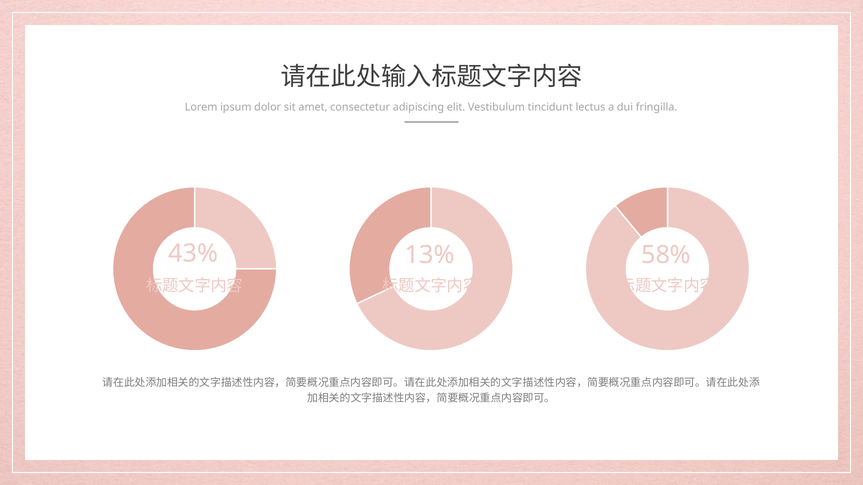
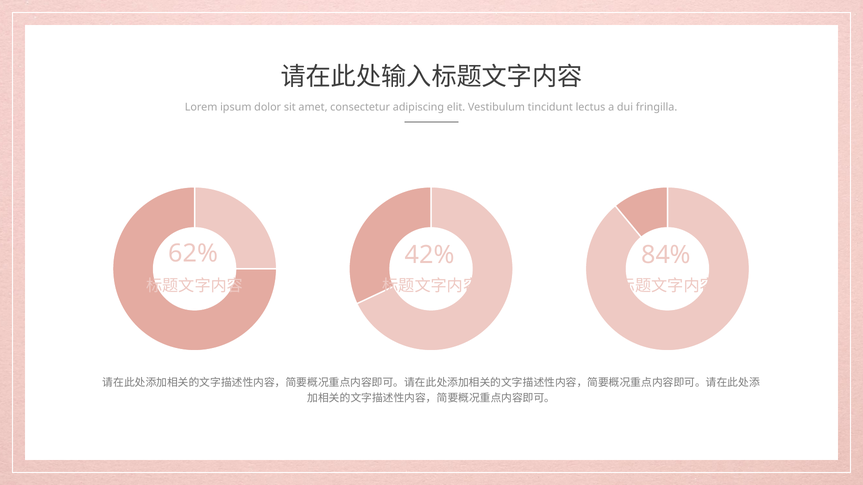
43%: 43% -> 62% (193, 254)
13%: 13% -> 42% (430, 255)
58%: 58% -> 84% (666, 255)
